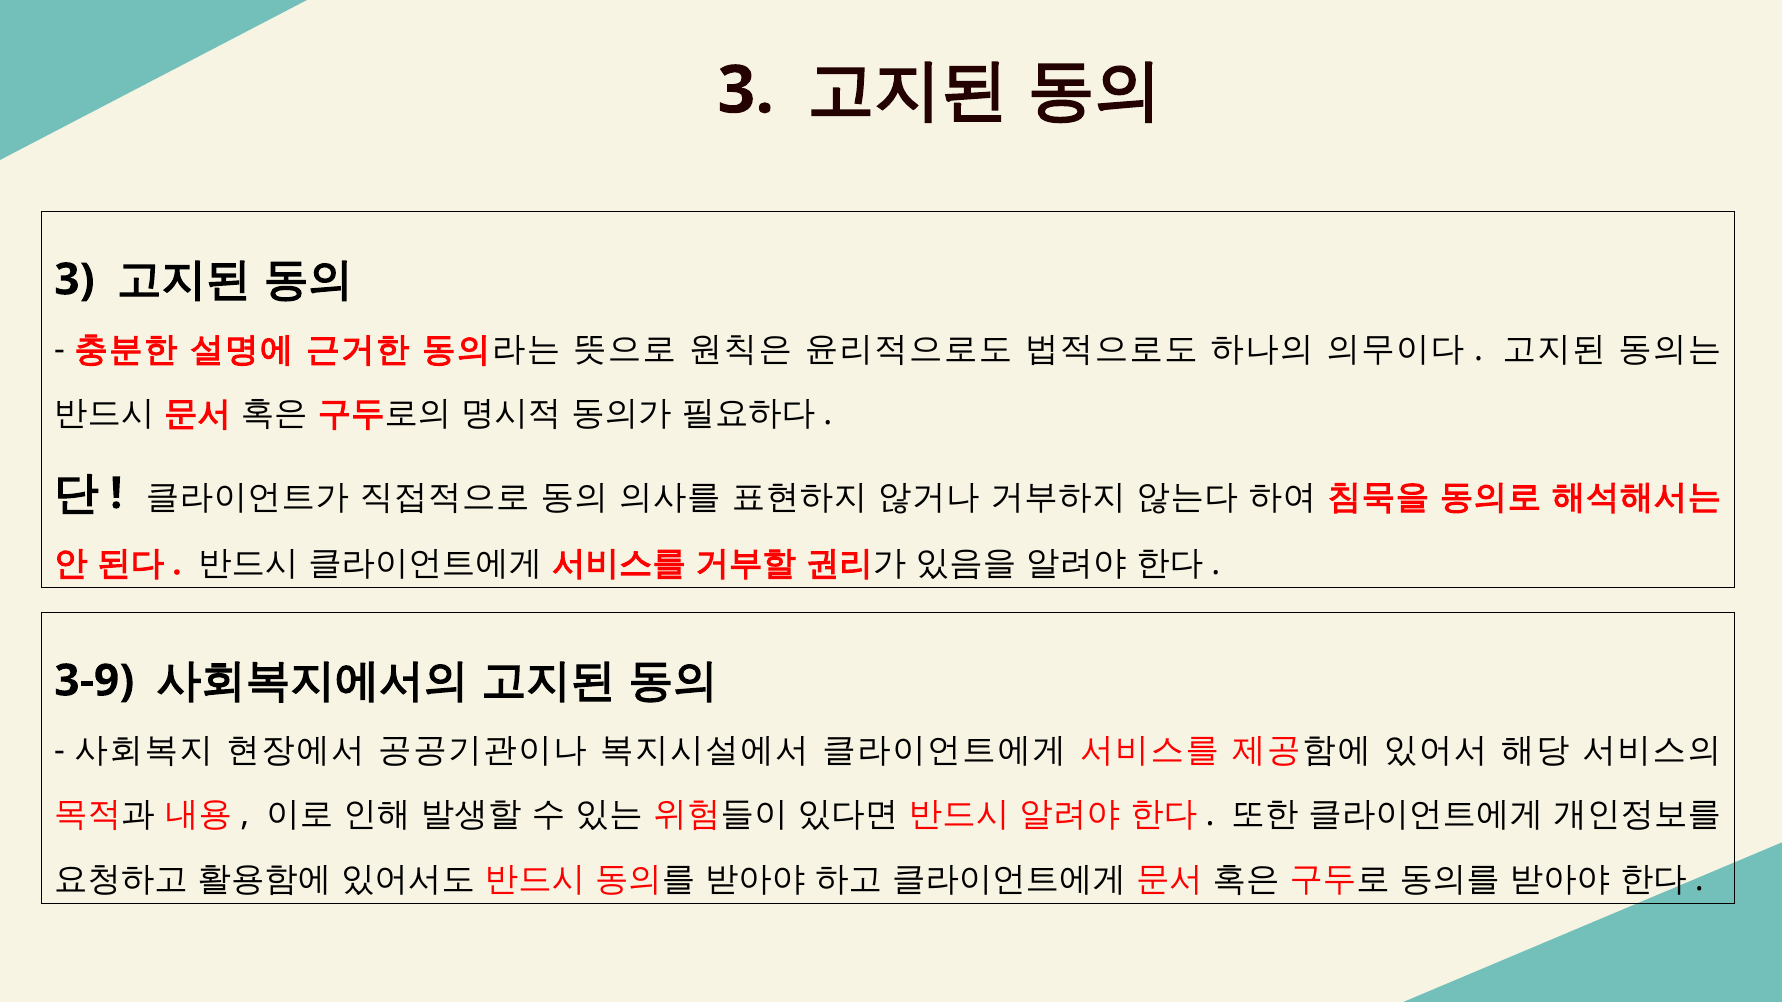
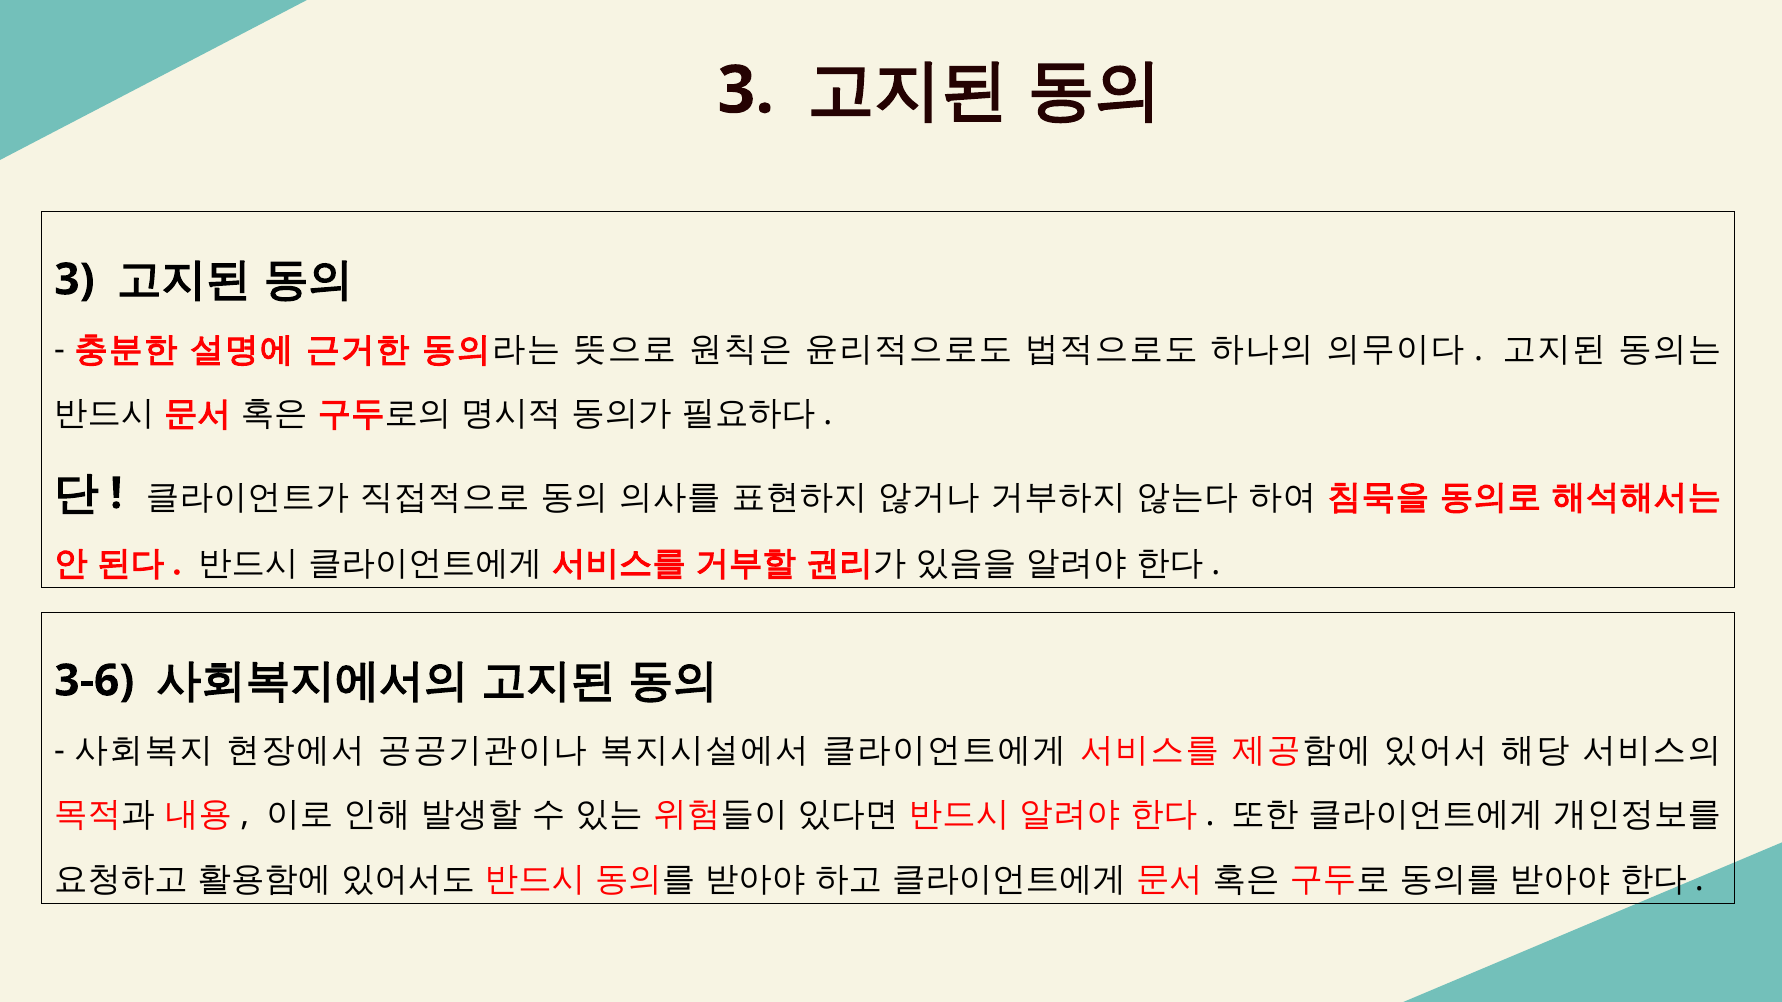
3-9: 3-9 -> 3-6 (94, 681)
